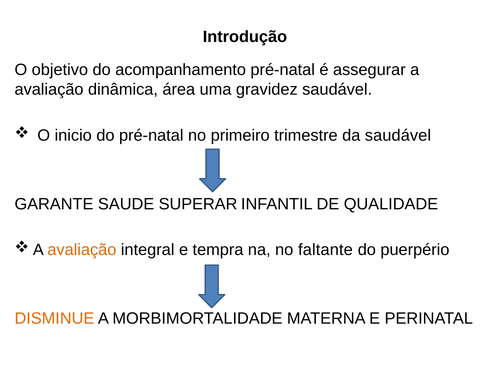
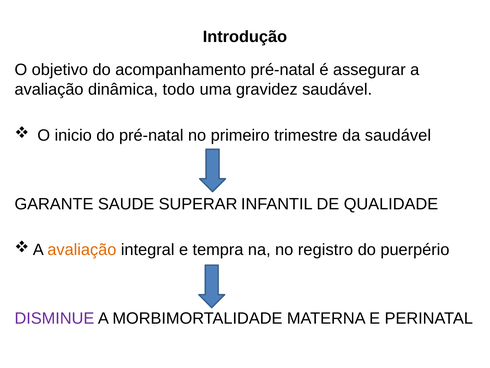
área: área -> todo (179, 89)
faltante: faltante -> registro (325, 249)
DISMINUE colour: orange -> purple (54, 318)
